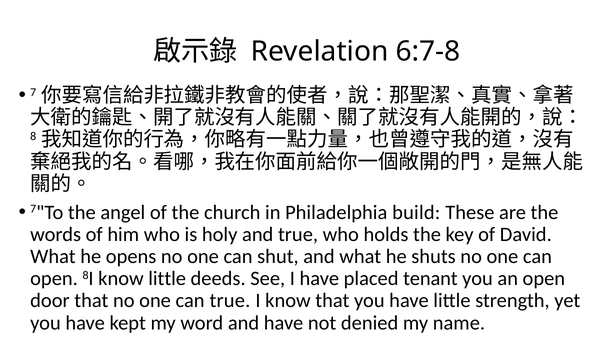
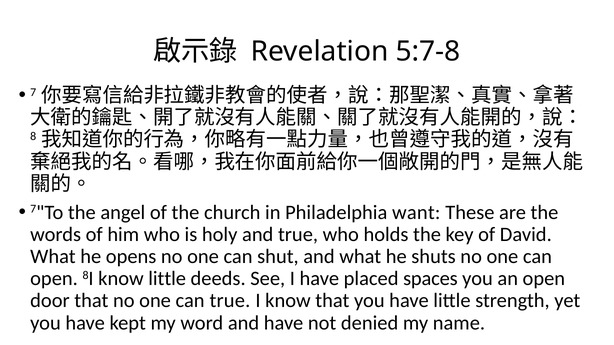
6:7-8: 6:7-8 -> 5:7-8 (428, 52)
build: build -> want (416, 213)
tenant: tenant -> spaces (430, 279)
